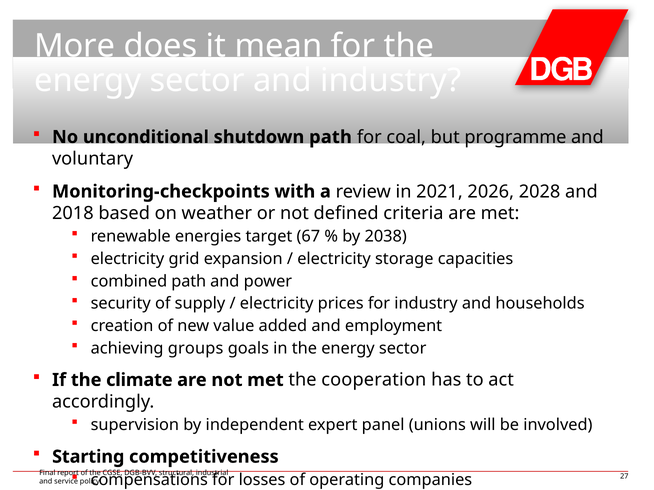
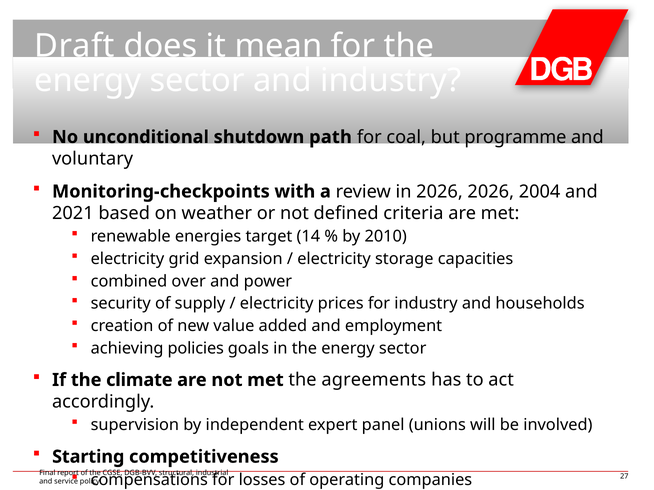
More: More -> Draft (74, 46)
in 2021: 2021 -> 2026 (439, 192)
2028: 2028 -> 2004 (540, 192)
2018: 2018 -> 2021 (73, 214)
67: 67 -> 14 (308, 237)
2038: 2038 -> 2010 (386, 237)
combined path: path -> over (189, 282)
groups: groups -> policies (196, 349)
cooperation: cooperation -> agreements (374, 380)
